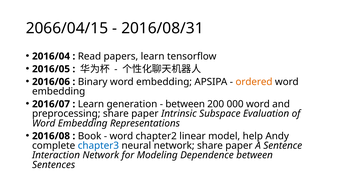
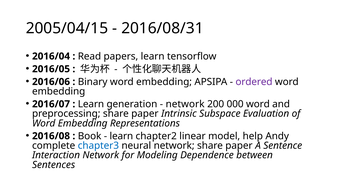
2066/04/15: 2066/04/15 -> 2005/04/15 (67, 28)
ordered colour: orange -> purple (254, 82)
between: between -> network (185, 104)
word: word -> learn (121, 136)
